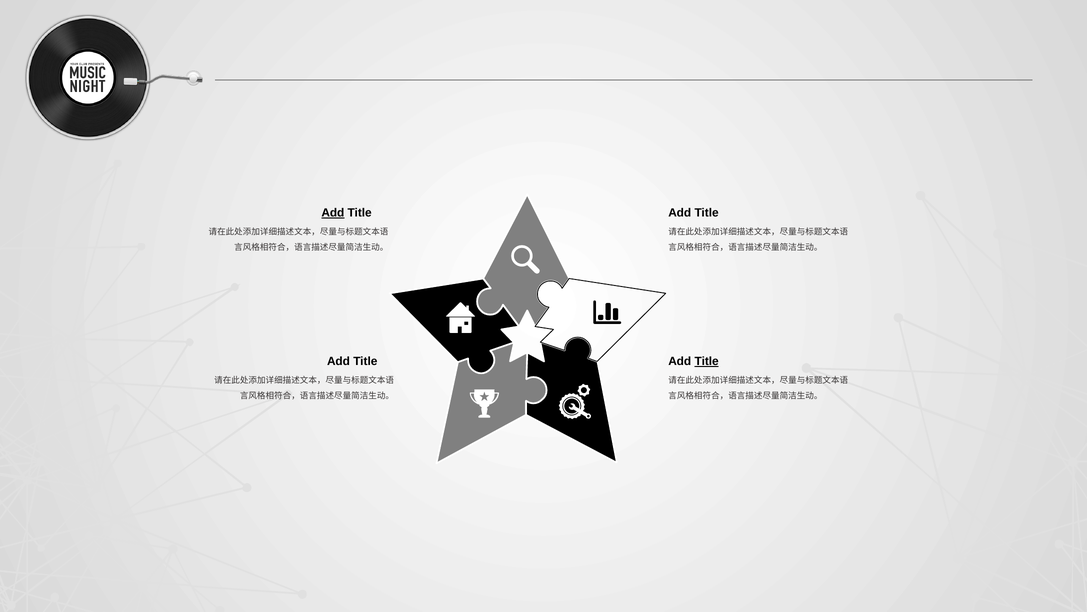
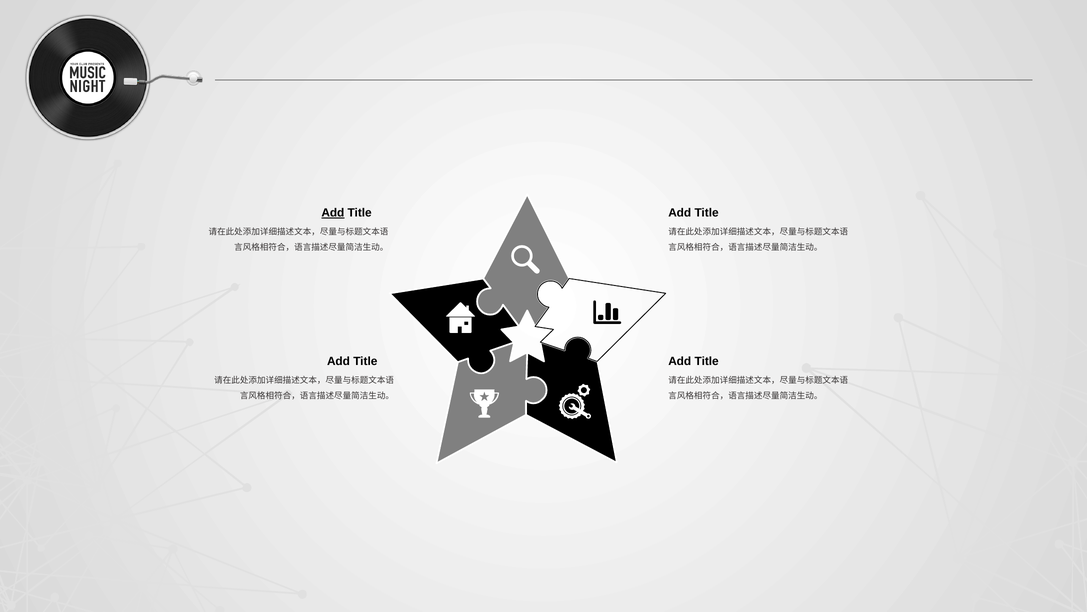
Title underline: present -> none (707, 361)
